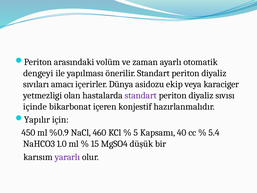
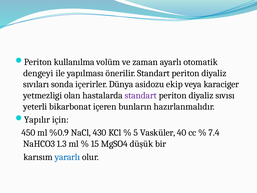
arasındaki: arasındaki -> kullanılma (74, 62)
amacı: amacı -> sonda (62, 84)
içinde: içinde -> yeterli (35, 107)
konjestif: konjestif -> bunların (135, 107)
460: 460 -> 430 (99, 133)
Kapsamı: Kapsamı -> Vasküler (158, 133)
5.4: 5.4 -> 7.4 (214, 133)
1.0: 1.0 -> 1.3 (62, 144)
yararlı colour: purple -> blue (67, 157)
